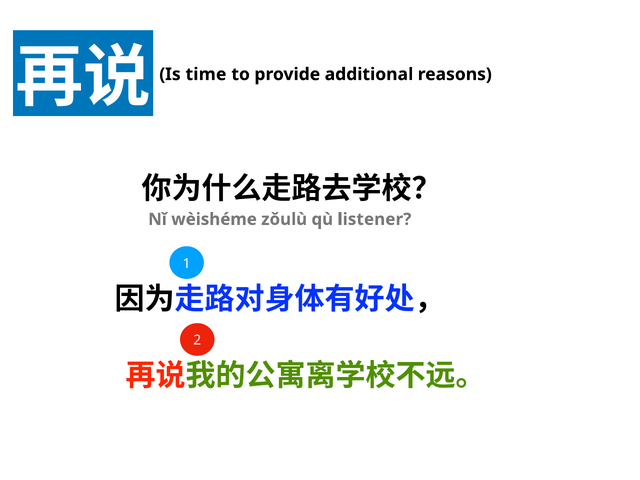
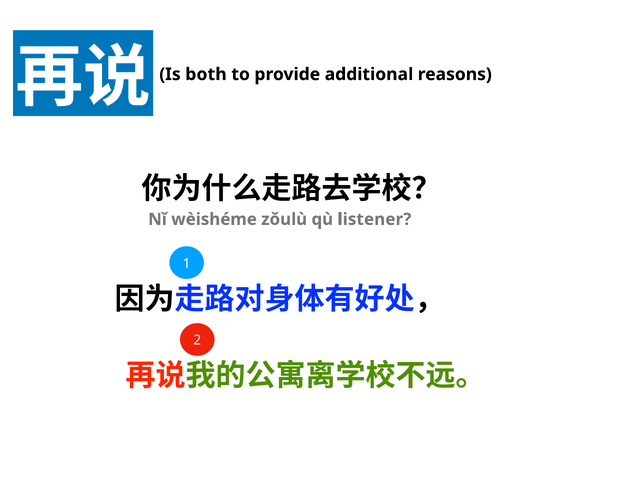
time: time -> both (206, 74)
